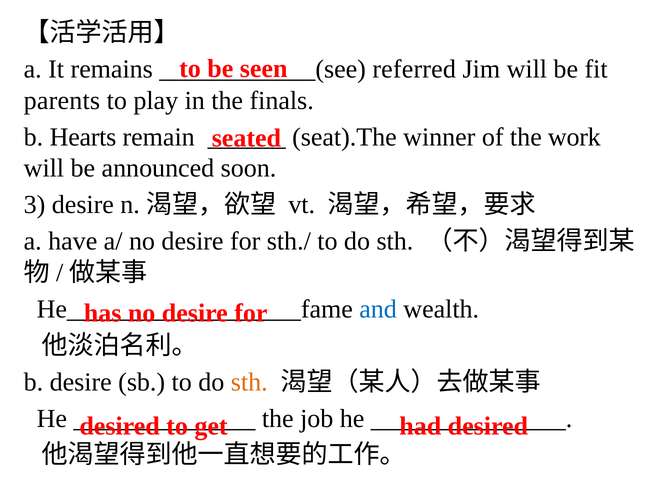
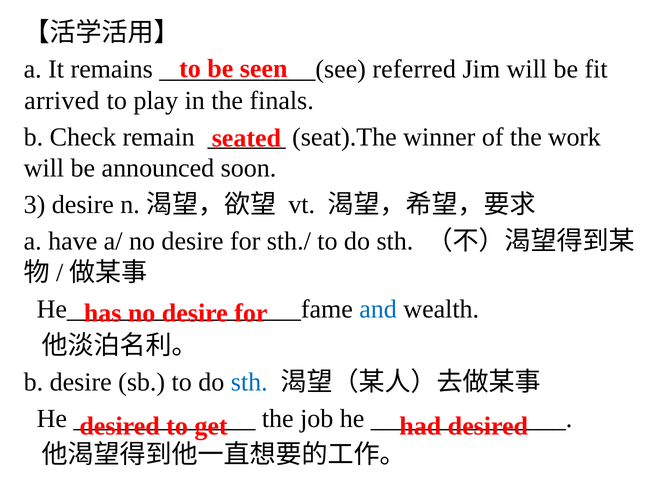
parents: parents -> arrived (62, 101)
Hearts: Hearts -> Check (83, 137)
sth colour: orange -> blue (249, 382)
